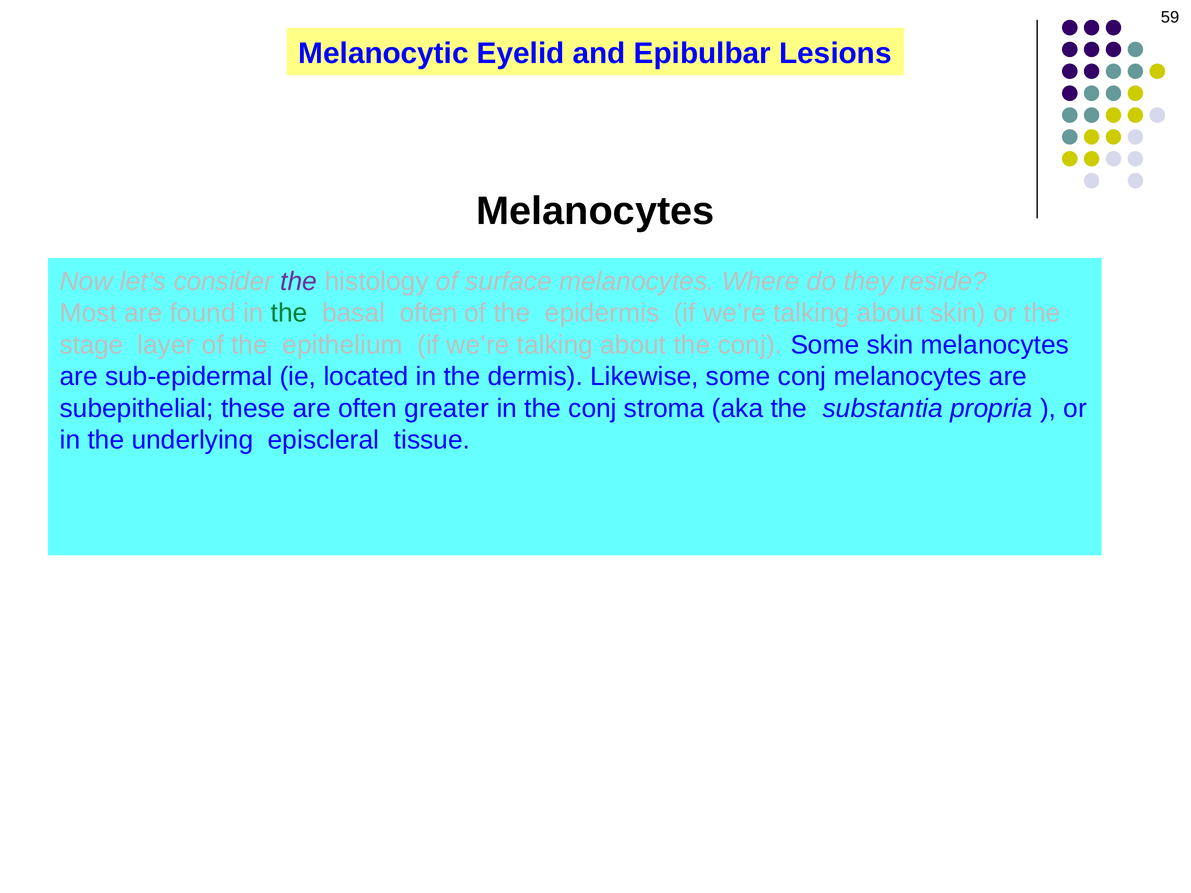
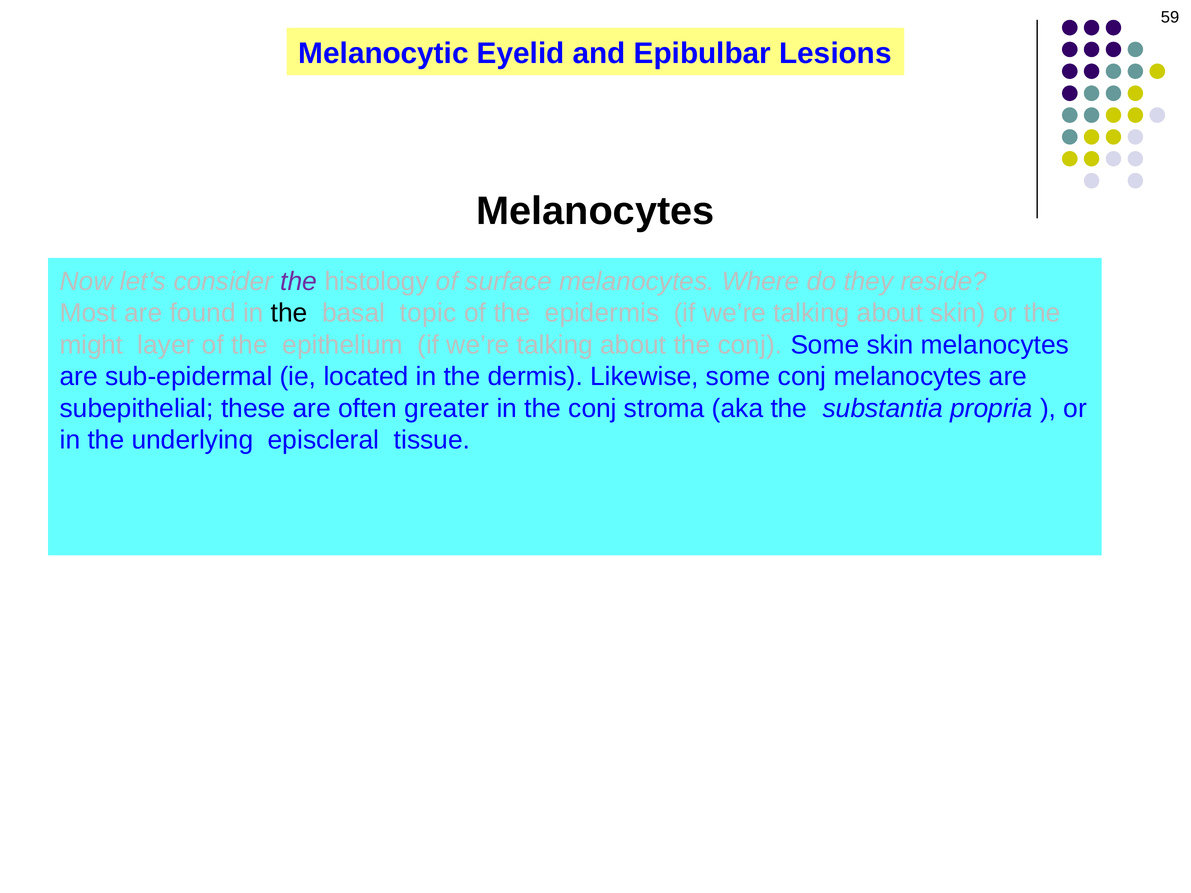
the colour: green -> black (289, 313)
basal often: often -> topic (428, 313)
stage: stage -> might (91, 345)
